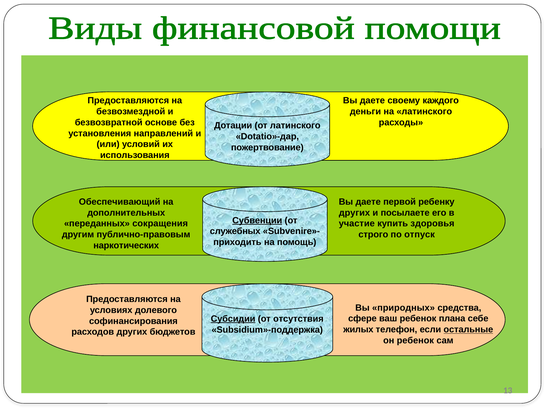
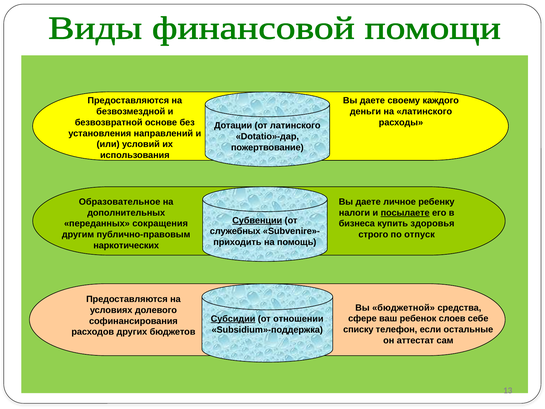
Обеспечивающий: Обеспечивающий -> Образовательное (120, 202)
первой: первой -> личное (400, 202)
других: других -> налоги (354, 213)
посылаете underline: none -> present (405, 213)
участие: участие -> бизнеса (357, 223)
природных: природных -> бюджетной (403, 308)
плана: плана -> слоев (452, 318)
отсутствия: отсутствия -> отношении (298, 319)
жилых: жилых -> списку (358, 329)
остальные underline: present -> none (468, 329)
он ребенок: ребенок -> аттестат (415, 340)
